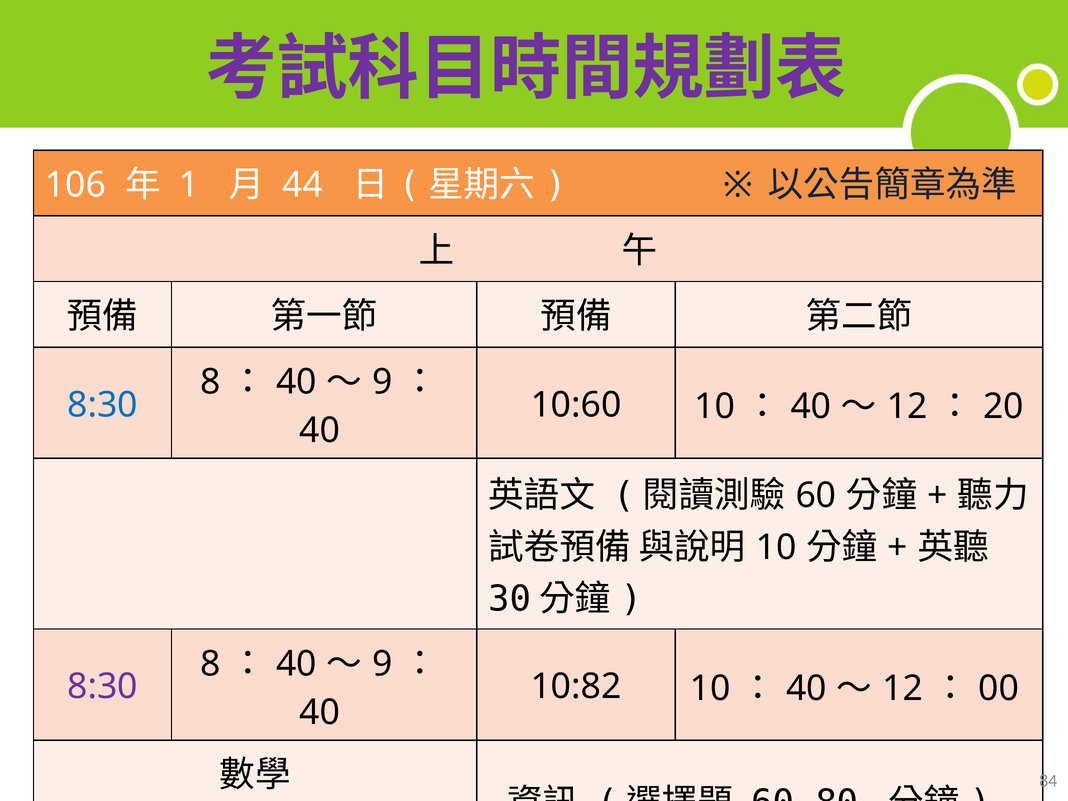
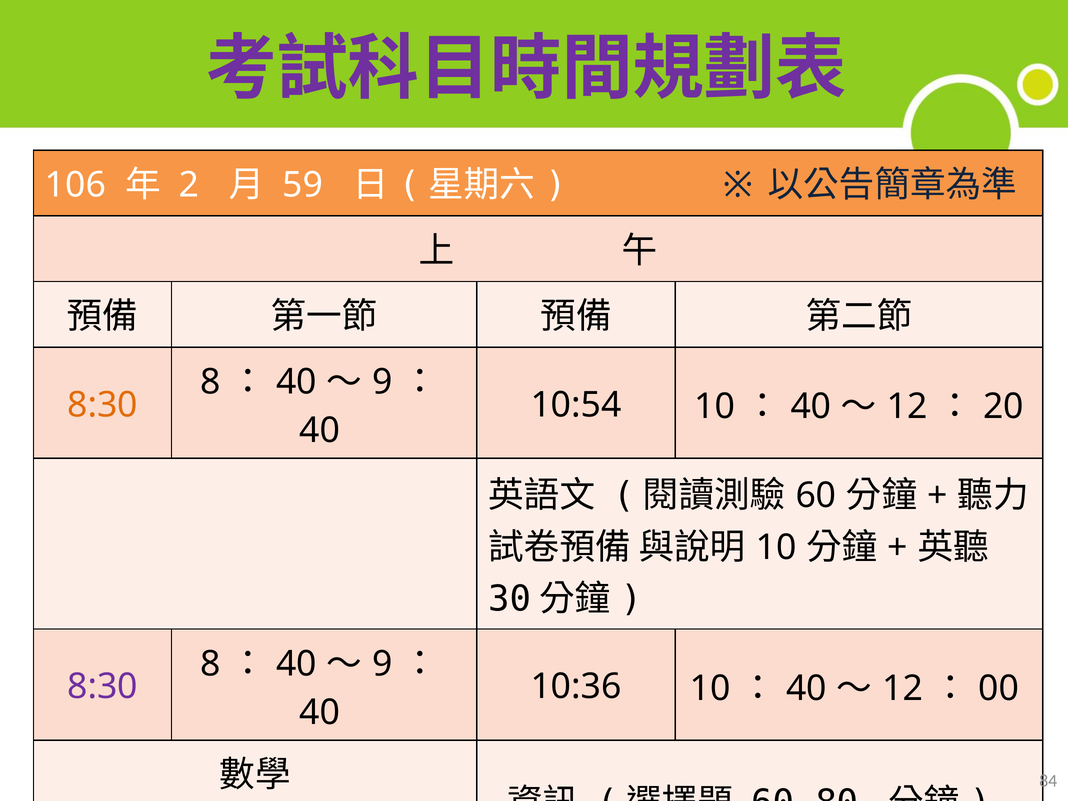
1: 1 -> 2 (189, 185)
44: 44 -> 59 (303, 185)
8:30 colour: blue -> orange (102, 405)
10:60: 10:60 -> 10:54 (576, 405)
10:82: 10:82 -> 10:36 (576, 687)
